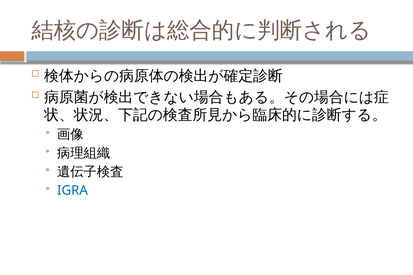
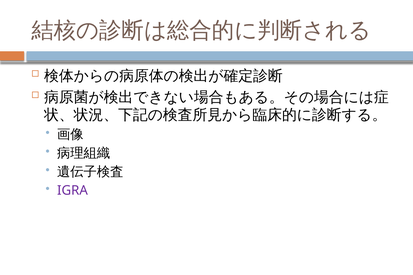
IGRA colour: blue -> purple (72, 191)
